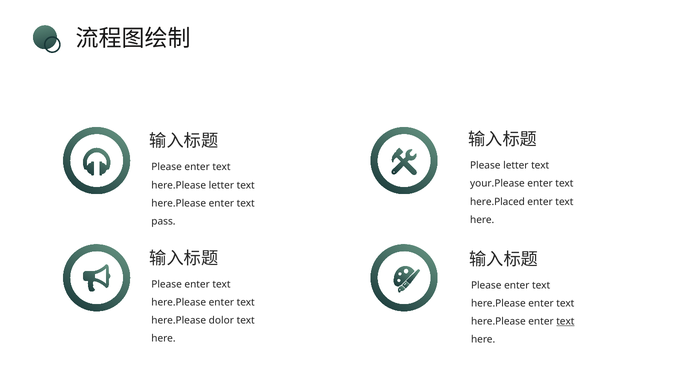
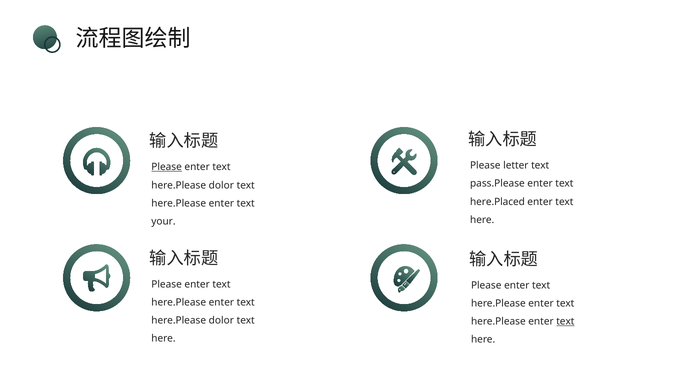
Please underline: none -> present (167, 167)
your.Please: your.Please -> pass.Please (497, 183)
letter: letter -> dolor (221, 185)
pass: pass -> your (163, 221)
